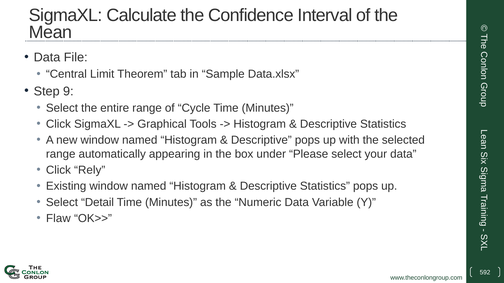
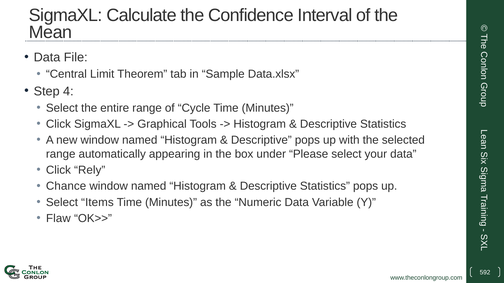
9: 9 -> 4 (68, 91)
Existing: Existing -> Chance (66, 186)
Detail: Detail -> Items (97, 203)
